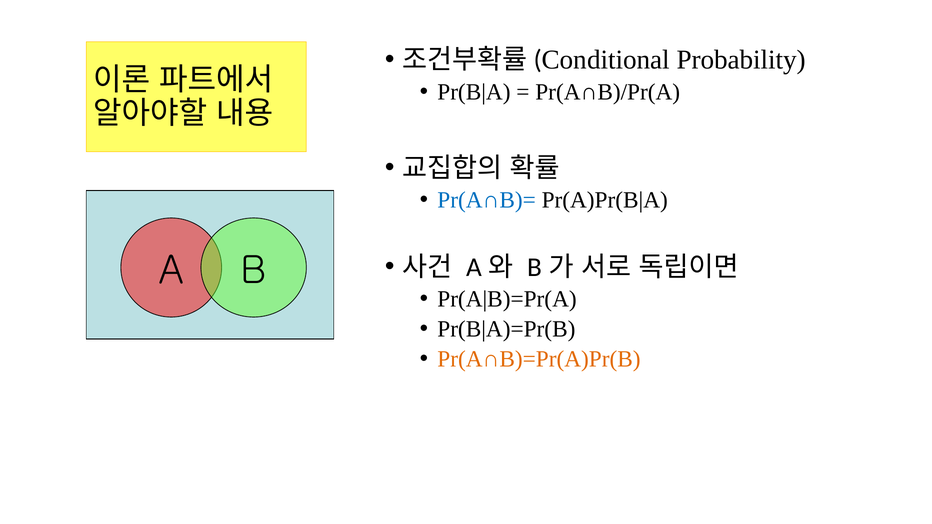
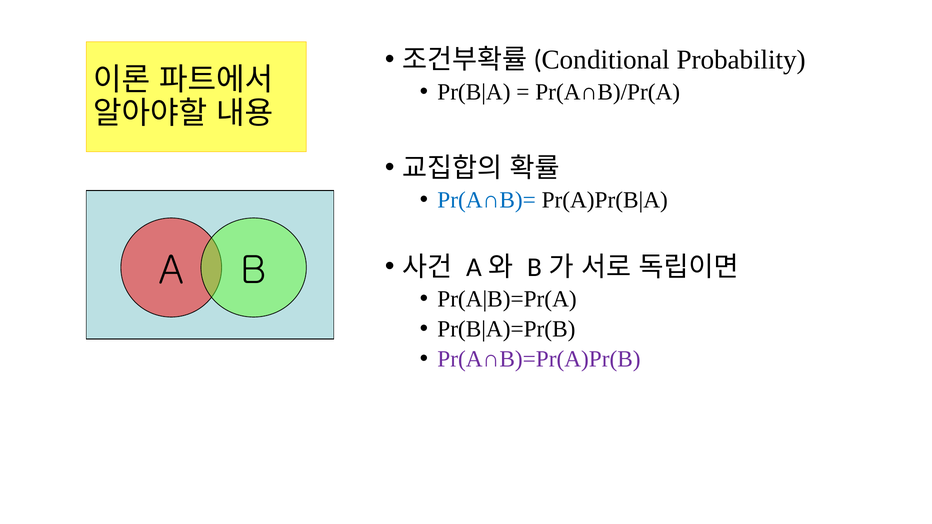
Pr(A∩B)=Pr(A)Pr(B colour: orange -> purple (539, 359)
